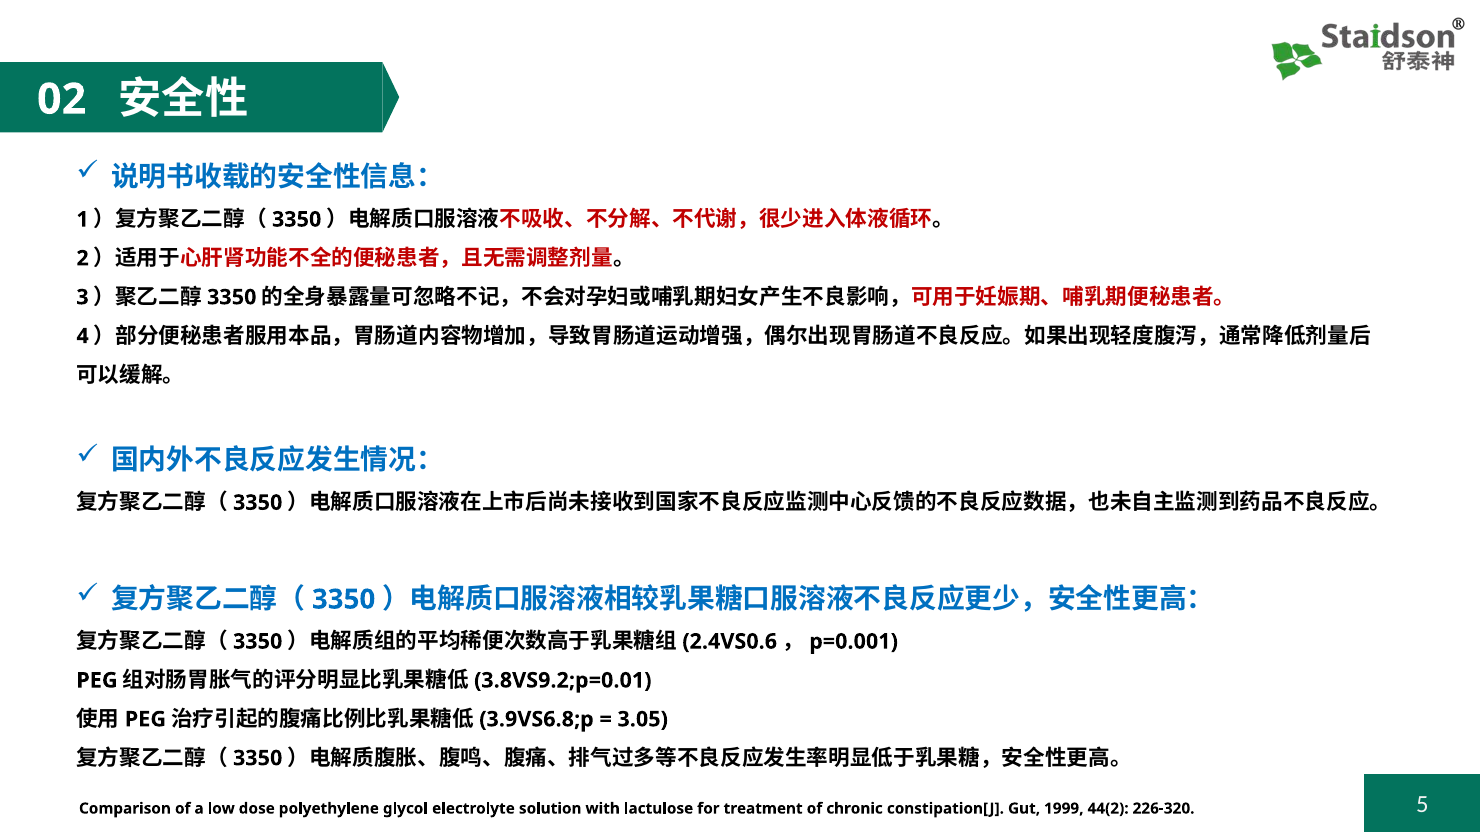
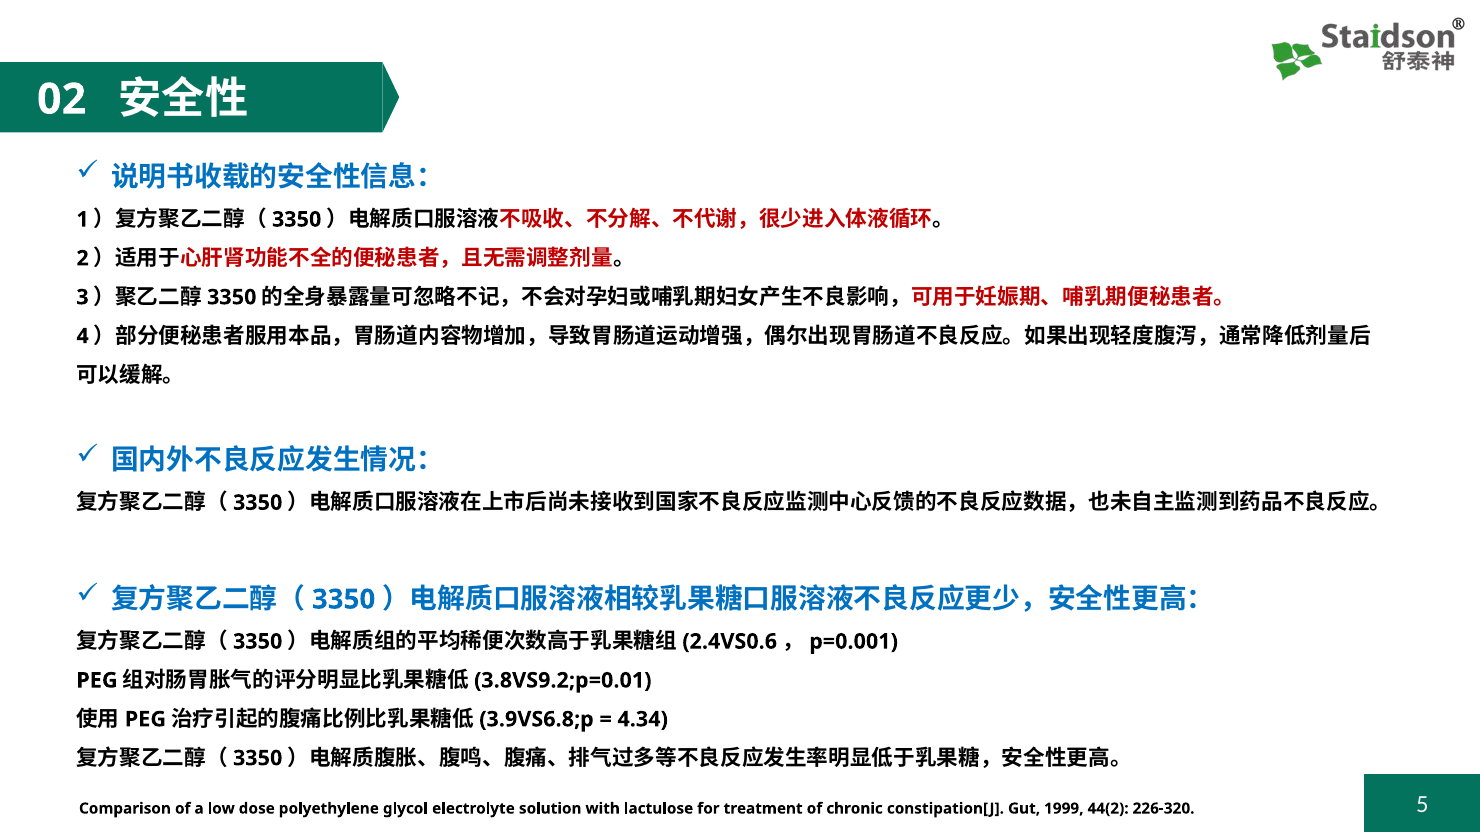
3.05: 3.05 -> 4.34 (643, 719)
